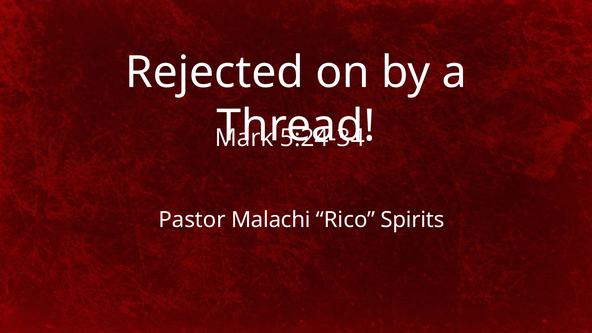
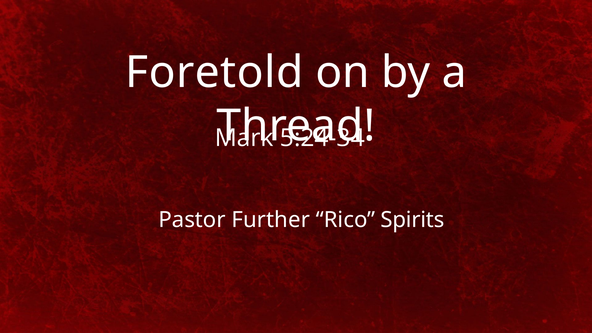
Rejected: Rejected -> Foretold (214, 73)
Malachi: Malachi -> Further (271, 220)
